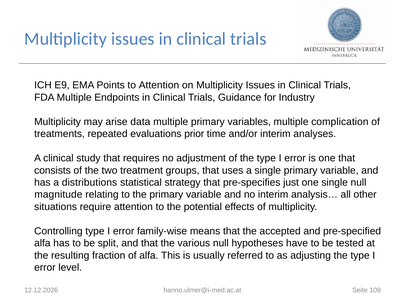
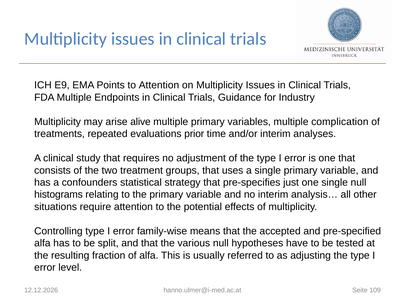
data: data -> alive (140, 122)
distributions: distributions -> confounders (90, 182)
magnitude: magnitude -> histograms (58, 194)
